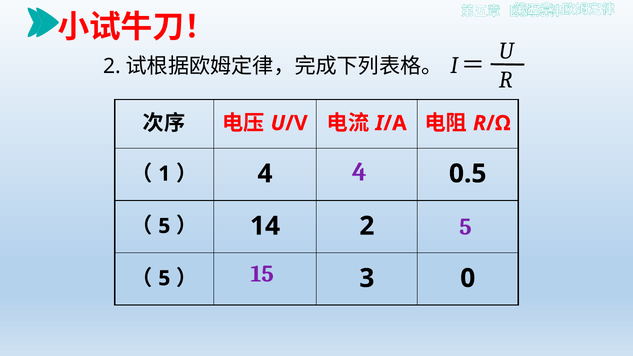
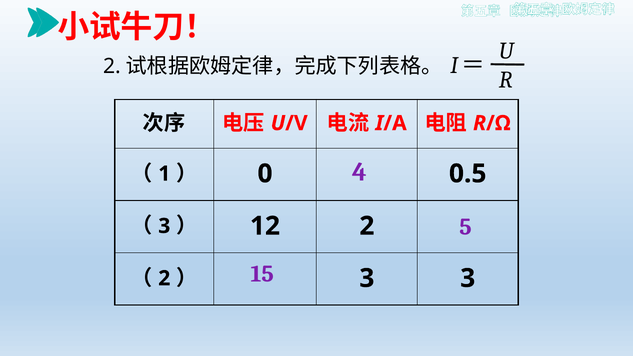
4: 4 -> 0 (265, 174)
5: 5 -> 3 (164, 226)
14: 14 -> 12 (265, 226)
5: 5 -> 2 (164, 278)
3 0: 0 -> 3 (468, 278)
